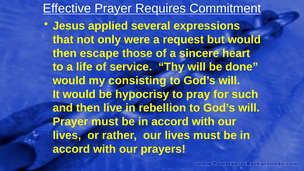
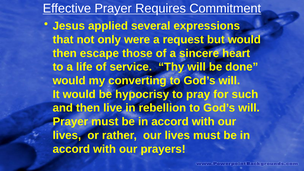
consisting: consisting -> converting (137, 81)
